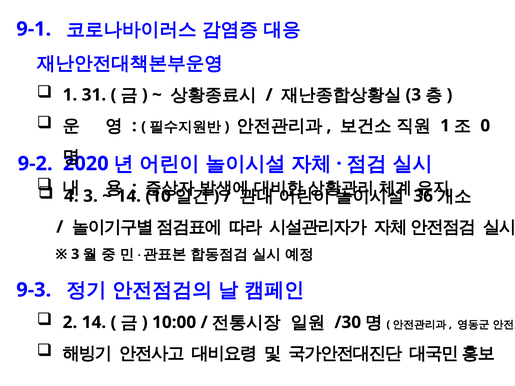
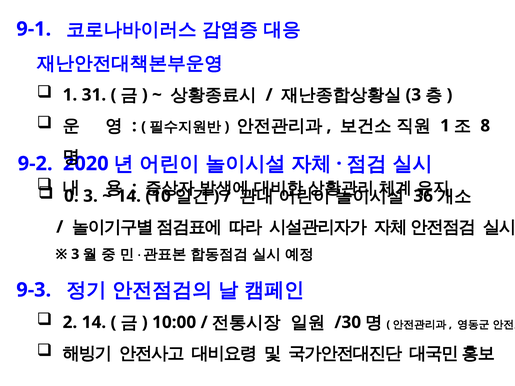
0: 0 -> 8 (485, 126)
4: 4 -> 0 (71, 196)
